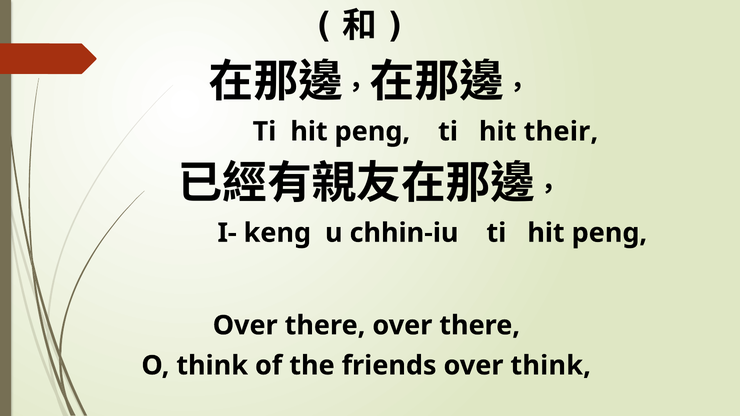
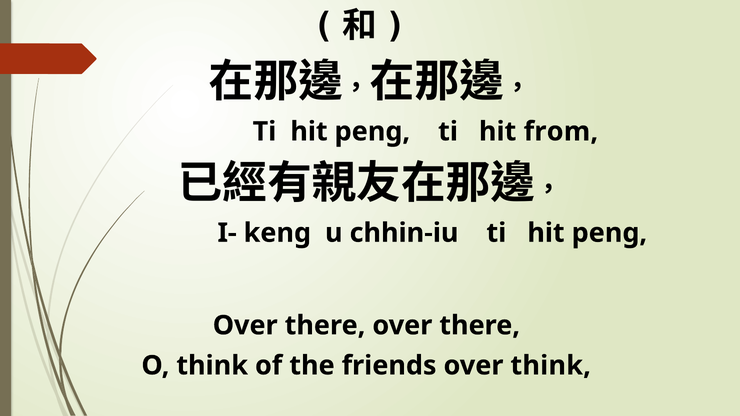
their: their -> from (561, 132)
